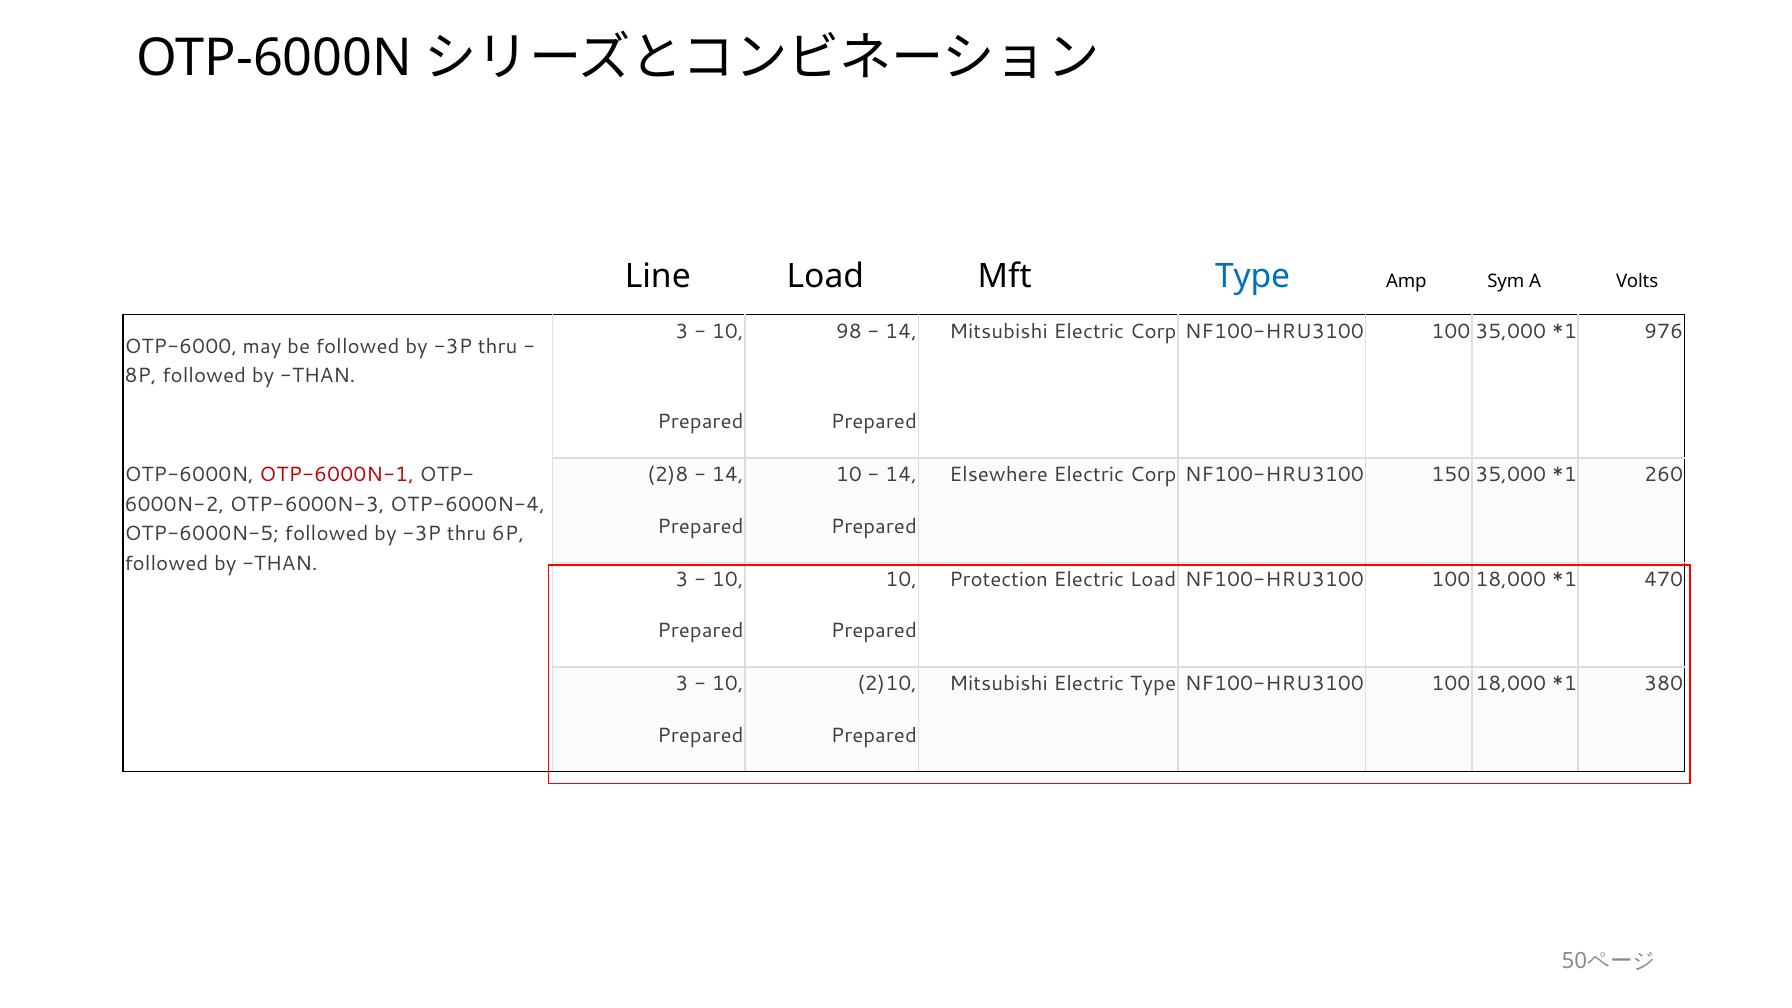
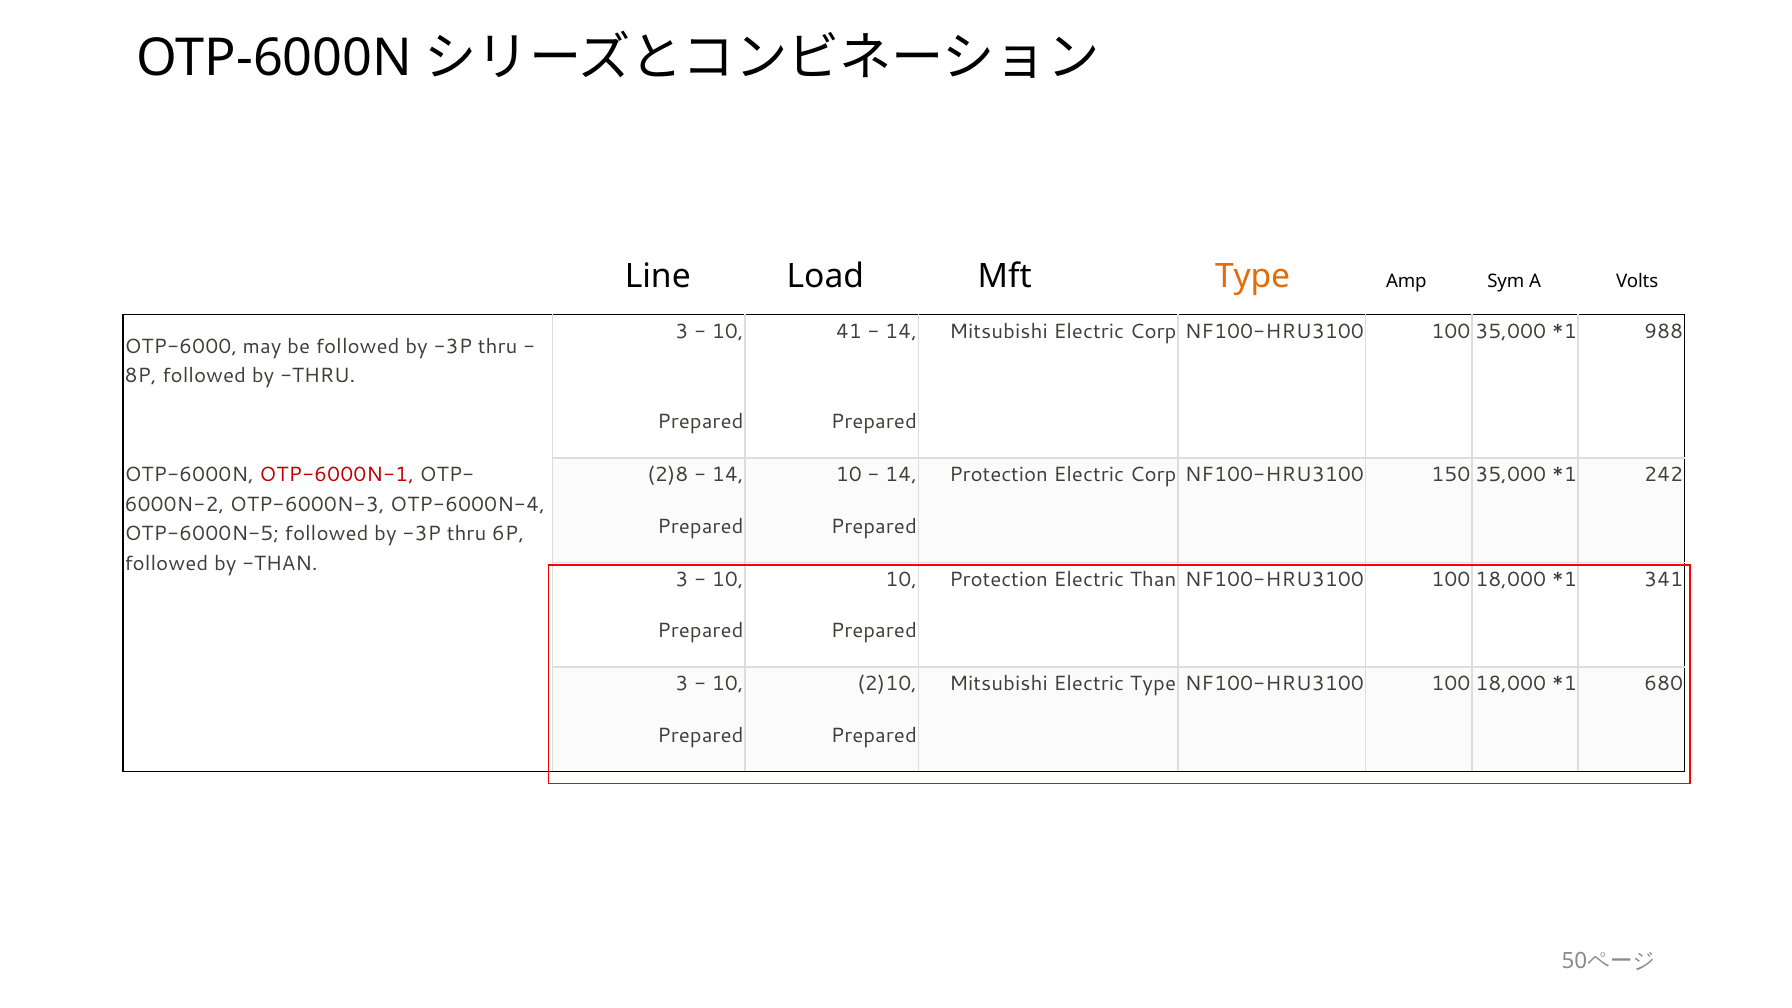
Type colour: blue -> orange (1253, 277)
98: 98 -> 41 (849, 332)
976: 976 -> 988 (1664, 332)
THAN: THAN -> THRU (318, 376)
14 Elsewhere: Elsewhere -> Protection (999, 475)
260: 260 -> 242 (1664, 475)
Electric Load: Load -> Than (1153, 580)
470: 470 -> 341 (1664, 580)
380: 380 -> 680 (1664, 684)
